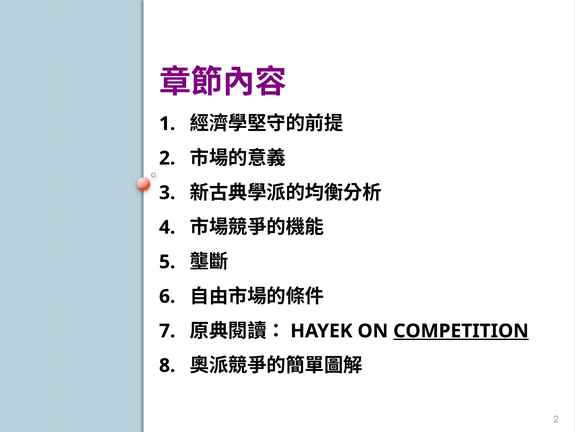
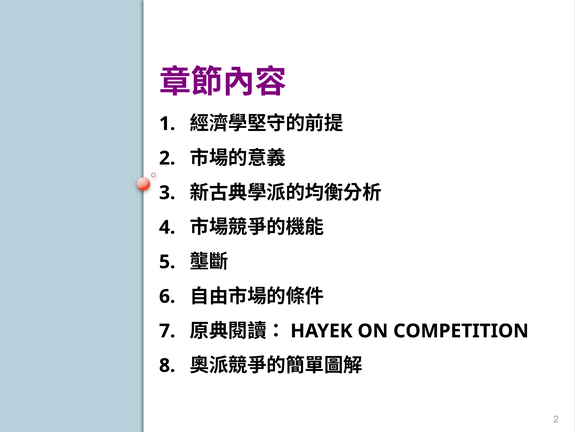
COMPETITION underline: present -> none (461, 330)
